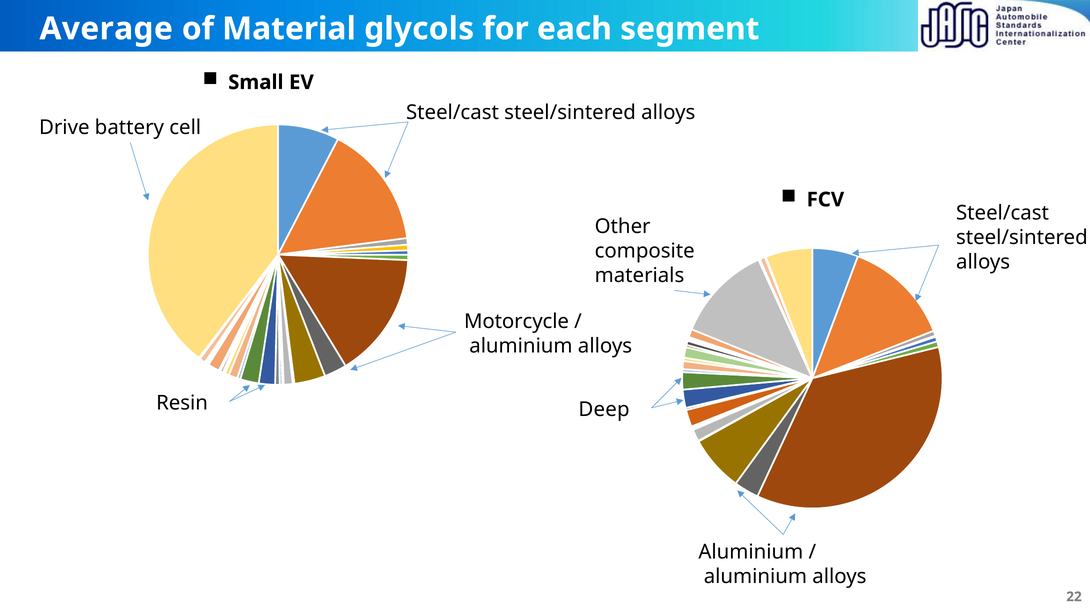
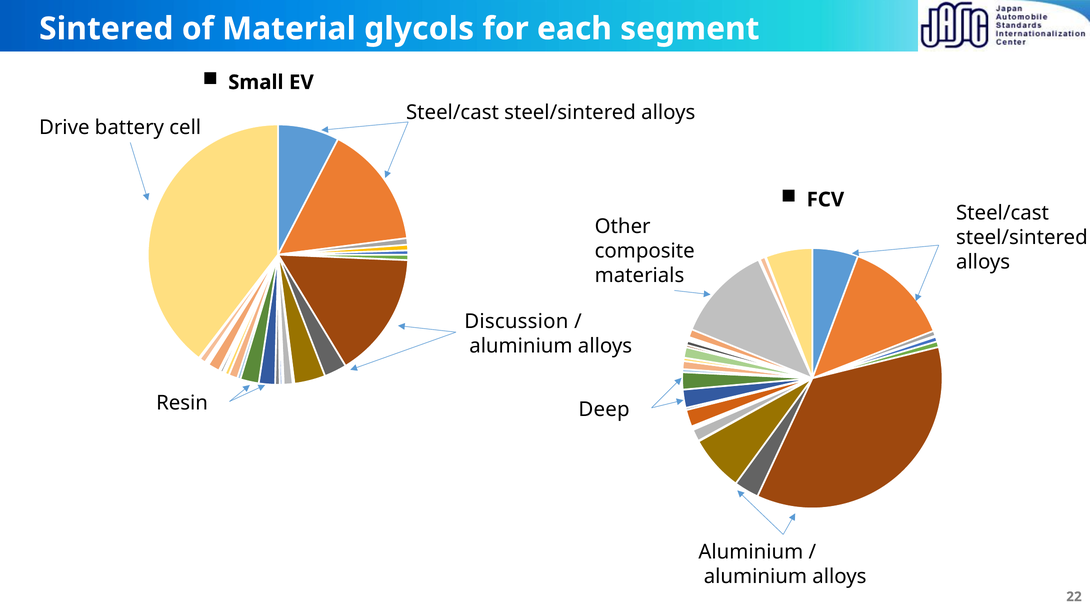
Average: Average -> Sintered (106, 29)
Motorcycle: Motorcycle -> Discussion (516, 321)
